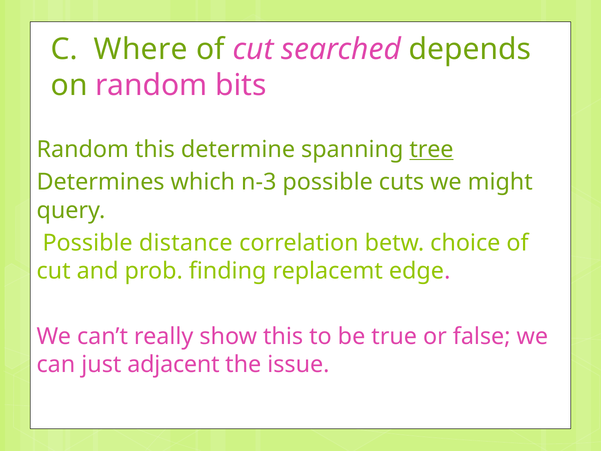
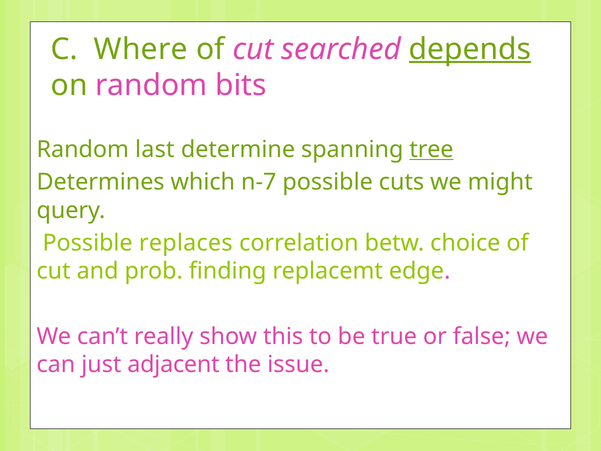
depends underline: none -> present (470, 49)
Random this: this -> last (155, 149)
n-3: n-3 -> n-7 (259, 182)
distance: distance -> replaces (186, 243)
